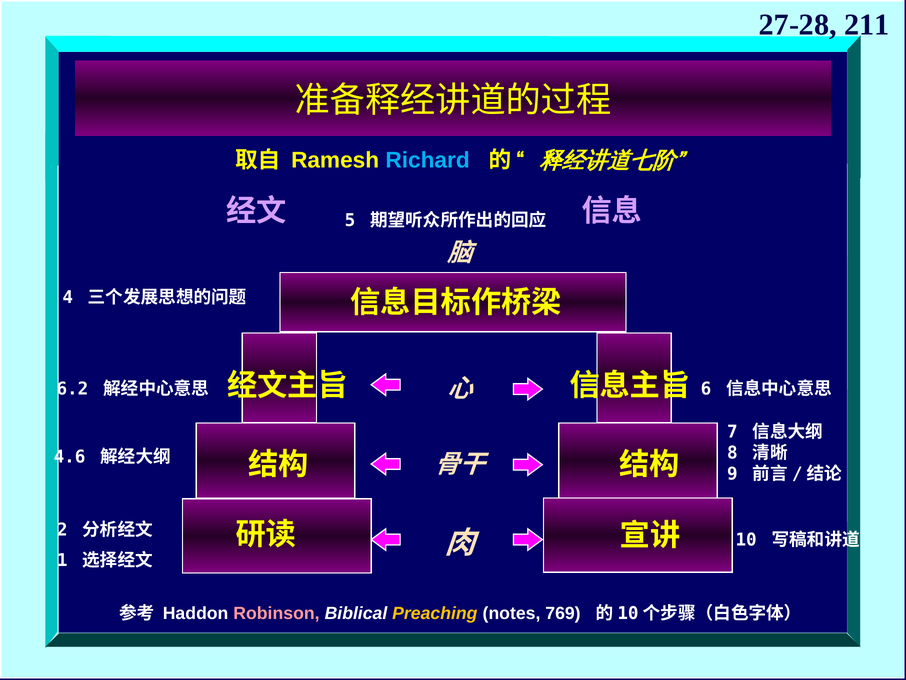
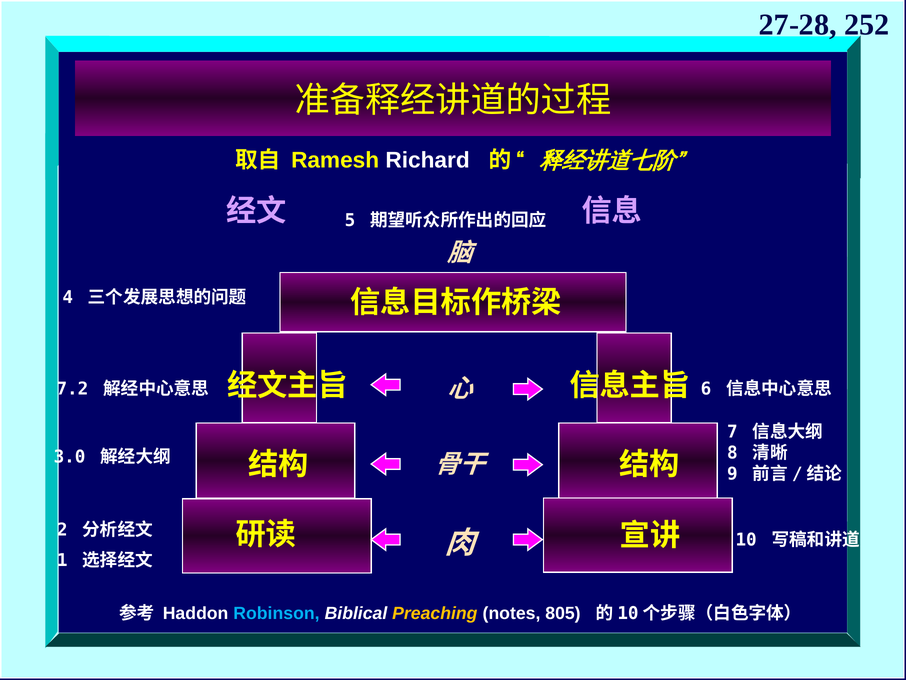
211: 211 -> 252 (867, 25)
Richard colour: light blue -> white (428, 160)
6.2: 6.2 -> 7.2 (72, 389)
4.6: 4.6 -> 3.0 (70, 456)
Robinson colour: pink -> light blue (276, 613)
769: 769 -> 805 (563, 613)
